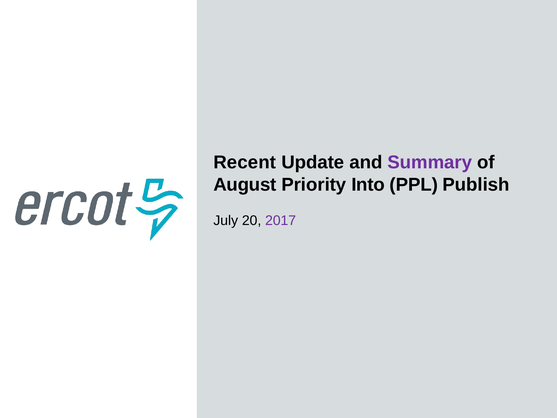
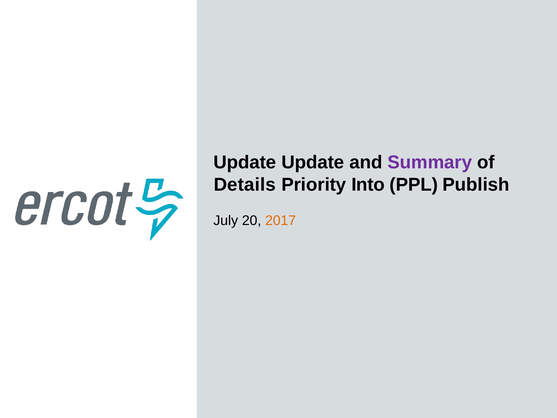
Recent: Recent -> Update (245, 162)
August: August -> Details (245, 184)
2017 colour: purple -> orange (281, 220)
